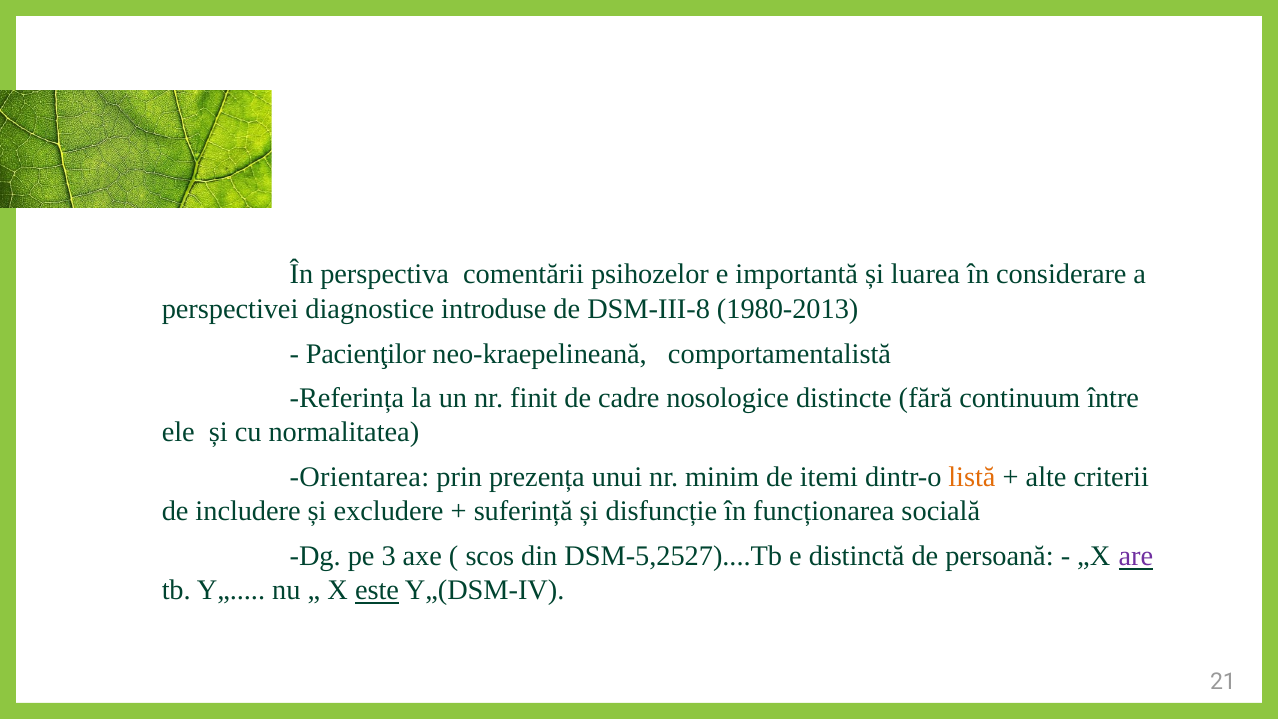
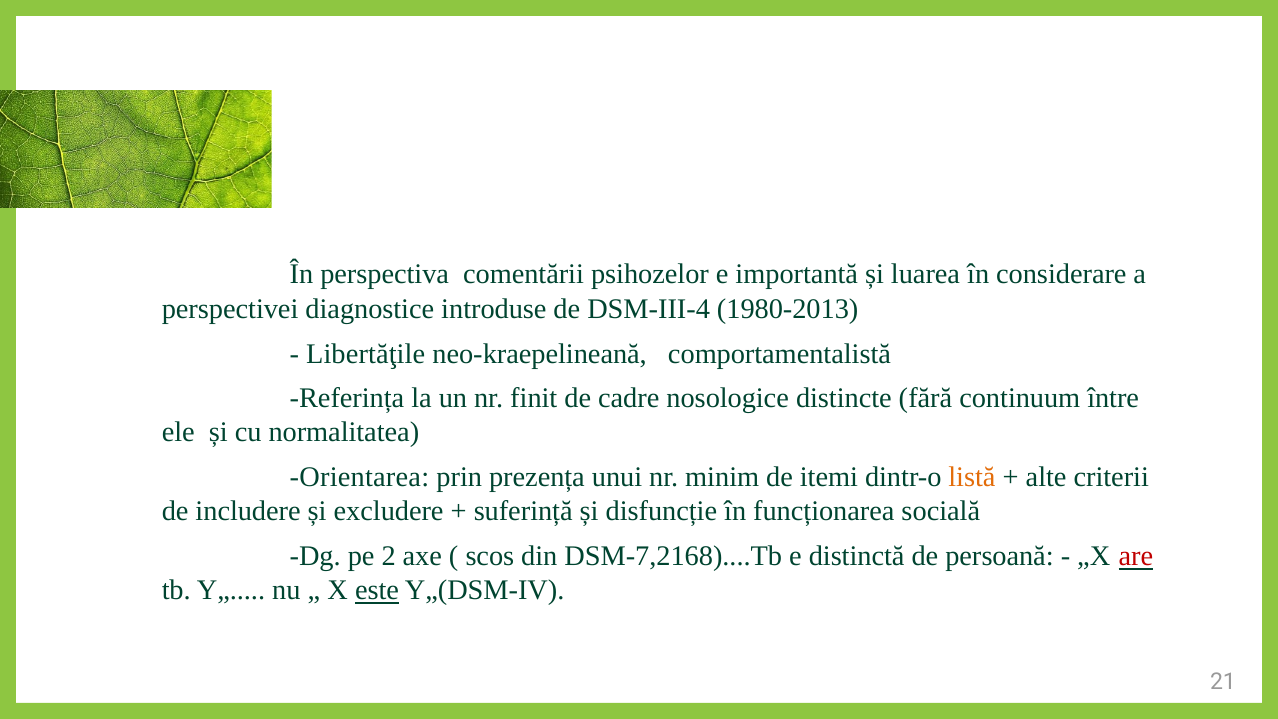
DSM-III-8: DSM-III-8 -> DSM-III-4 (649, 309)
Pacienţilor: Pacienţilor -> Libertăţile (366, 354)
3: 3 -> 2 (389, 556)
DSM-5,2527)....Tb: DSM-5,2527)....Tb -> DSM-7,2168)....Tb (673, 556)
are colour: purple -> red (1136, 556)
